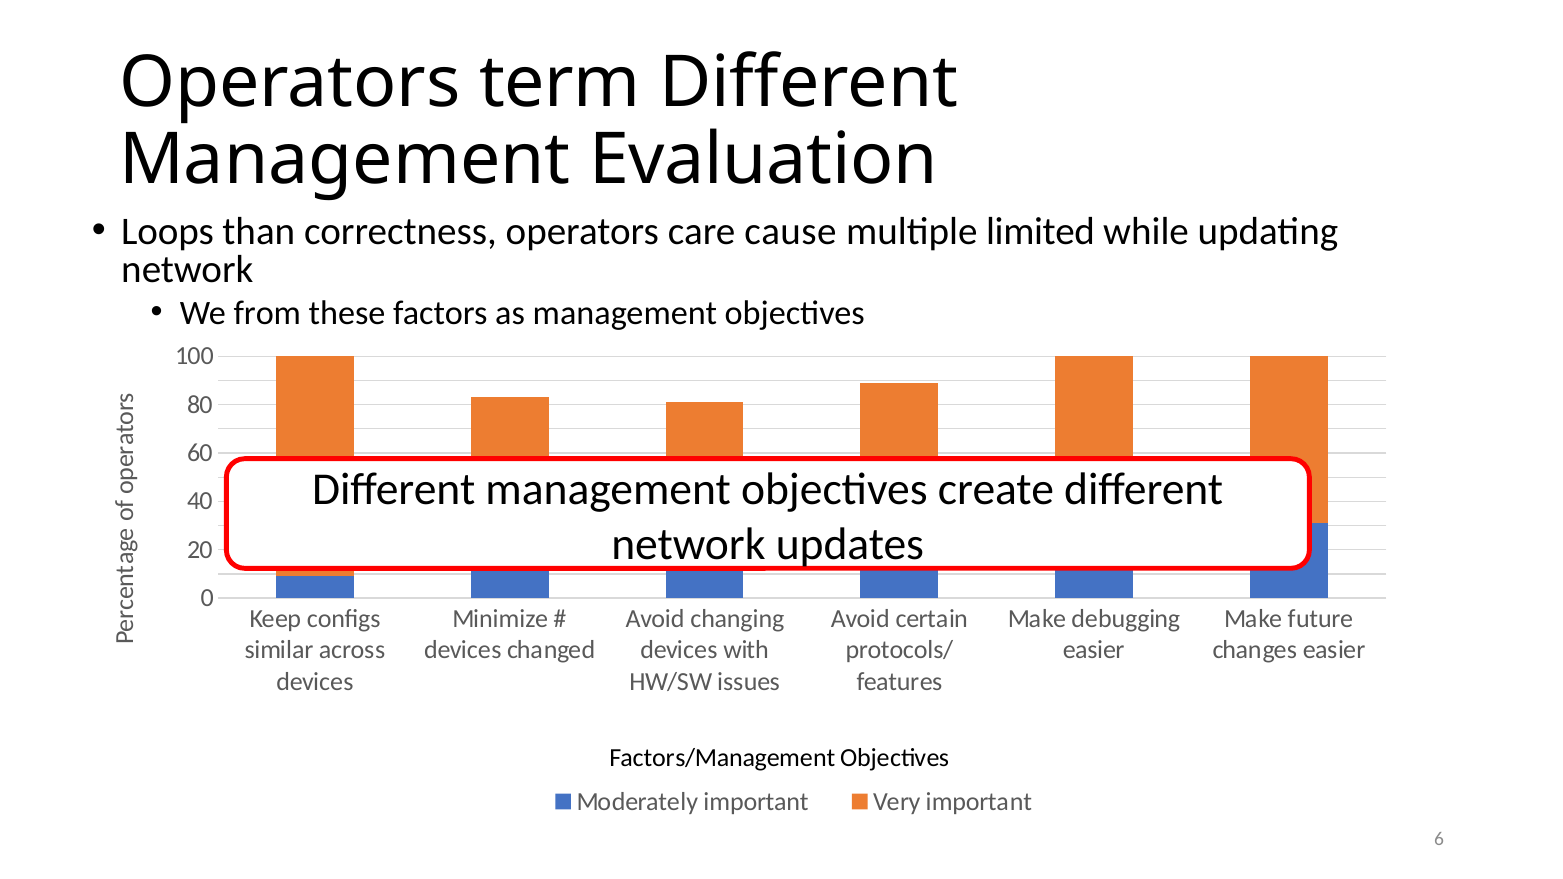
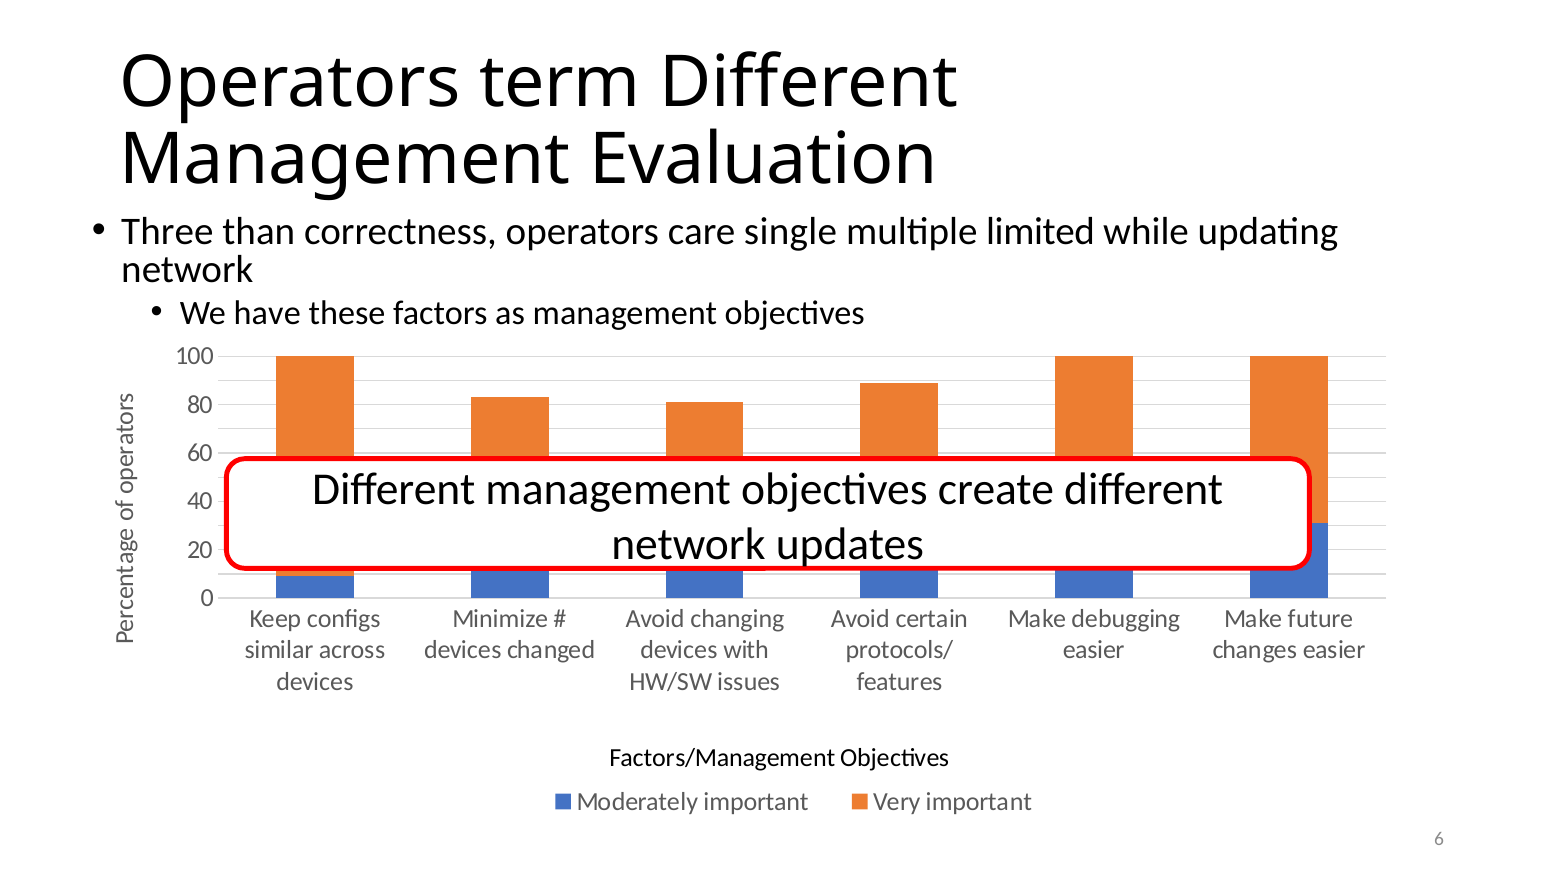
Loops: Loops -> Three (167, 232)
cause: cause -> single (791, 232)
from: from -> have (267, 313)
